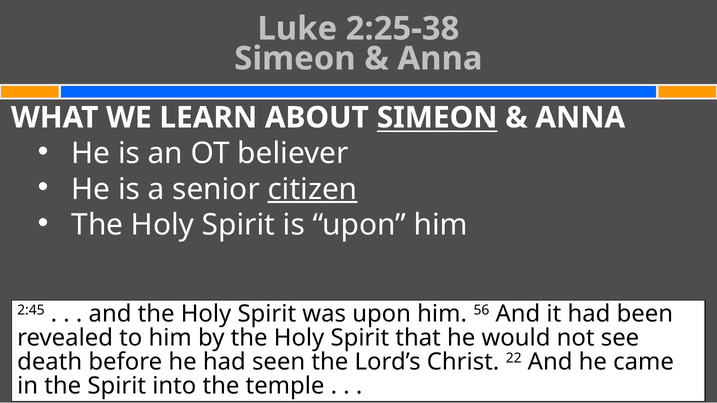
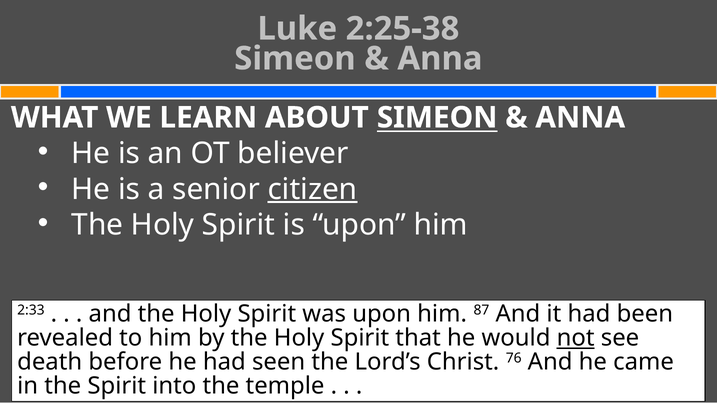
2:45: 2:45 -> 2:33 (31, 310)
56: 56 -> 87 (482, 310)
not underline: none -> present (576, 338)
22: 22 -> 76 (514, 358)
